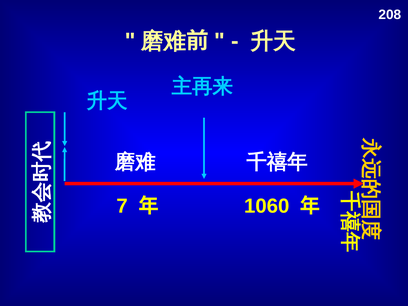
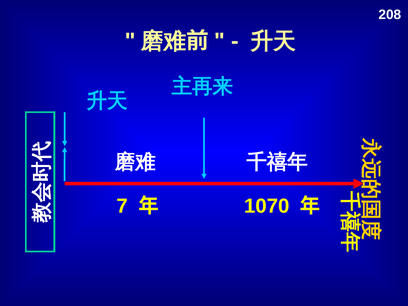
1060: 1060 -> 1070 (267, 206)
